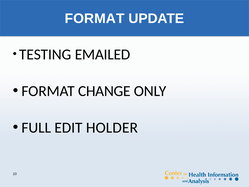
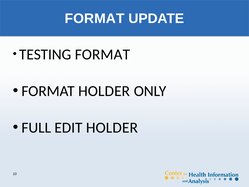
TESTING EMAILED: EMAILED -> FORMAT (102, 54)
FORMAT CHANGE: CHANGE -> HOLDER (104, 91)
